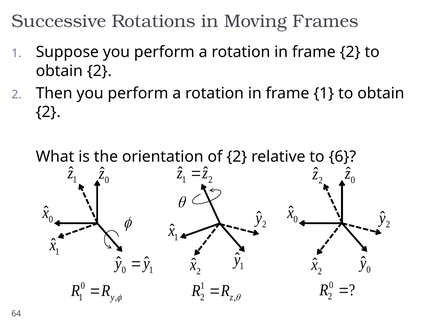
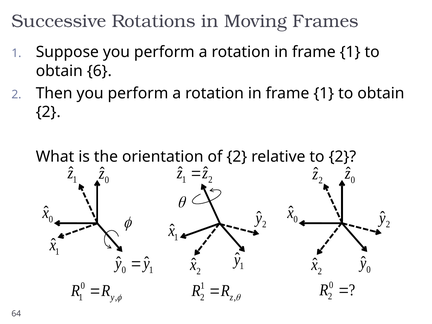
2: 2 -> 1 (350, 52)
2: 2 -> 6 (99, 71)
to 6: 6 -> 2 (342, 157)
